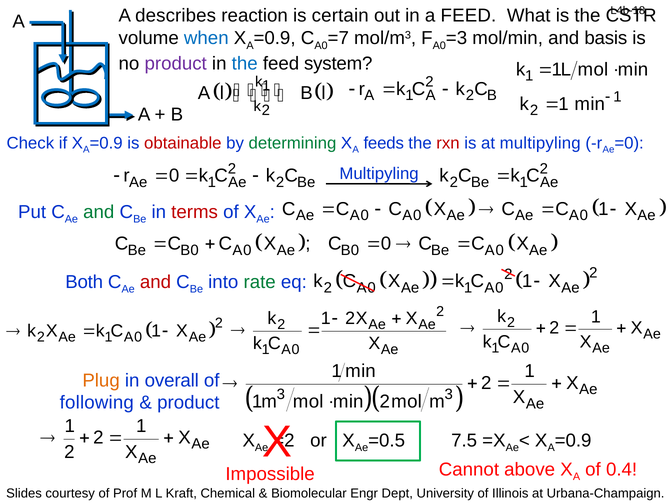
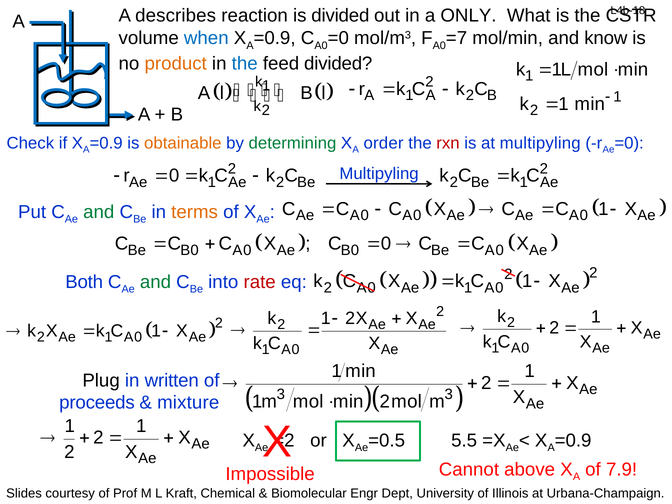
is certain: certain -> divided (340, 16)
a FEED: FEED -> ONLY (469, 16)
=7: =7 -> =0 (338, 38)
=3: =3 -> =7 (457, 38)
basis: basis -> know (606, 38)
product colour: purple -> orange (176, 64)
feed system: system -> divided (338, 64)
obtainable colour: red -> orange (183, 143)
feeds: feeds -> order (384, 143)
terms colour: red -> orange (195, 212)
and colour: red -> green (155, 282)
rate colour: green -> red (260, 282)
Plug colour: orange -> black (101, 380)
overall: overall -> written (172, 380)
following: following -> proceeds (97, 403)
product: product -> mixture (188, 403)
7.5: 7.5 -> 5.5 (464, 441)
0.4: 0.4 -> 7.9 (622, 469)
